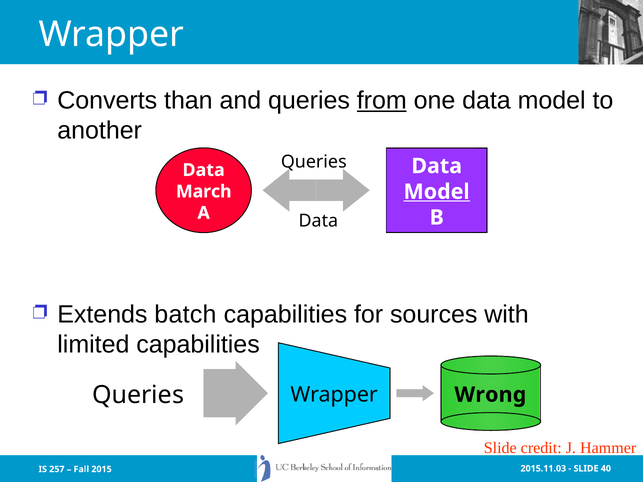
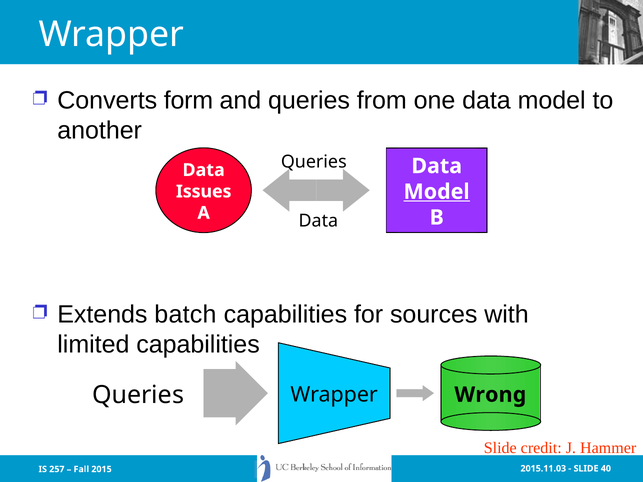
than: than -> form (188, 100)
from underline: present -> none (382, 100)
March: March -> Issues (204, 192)
